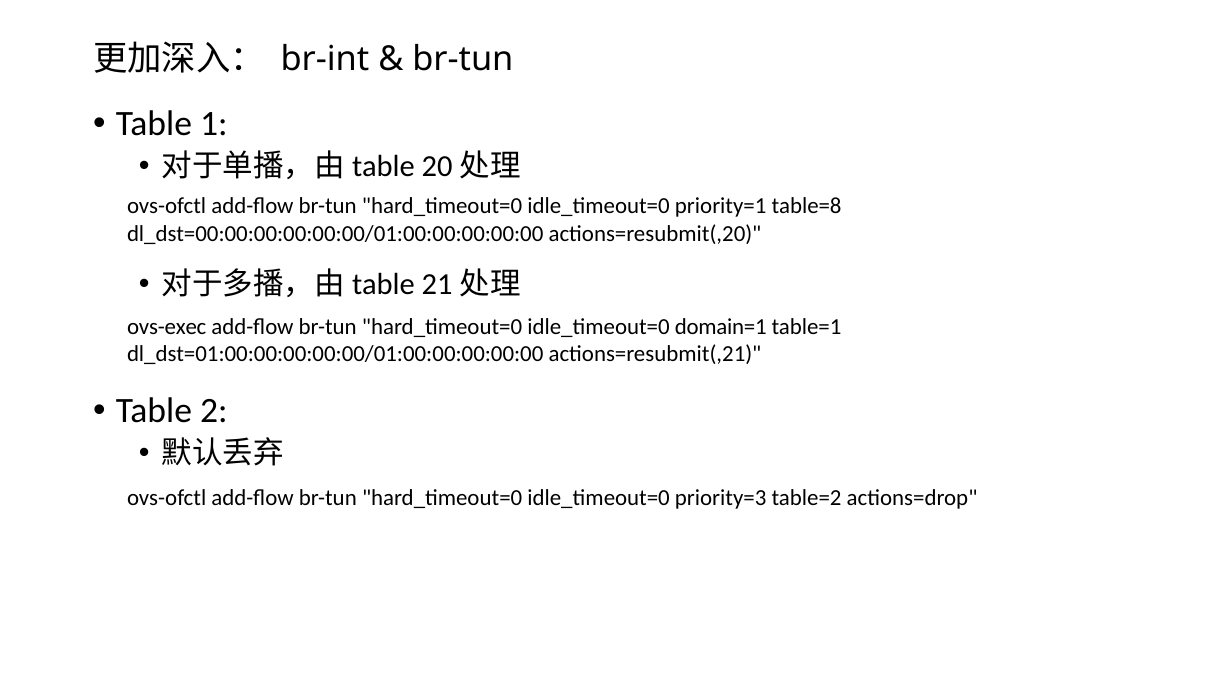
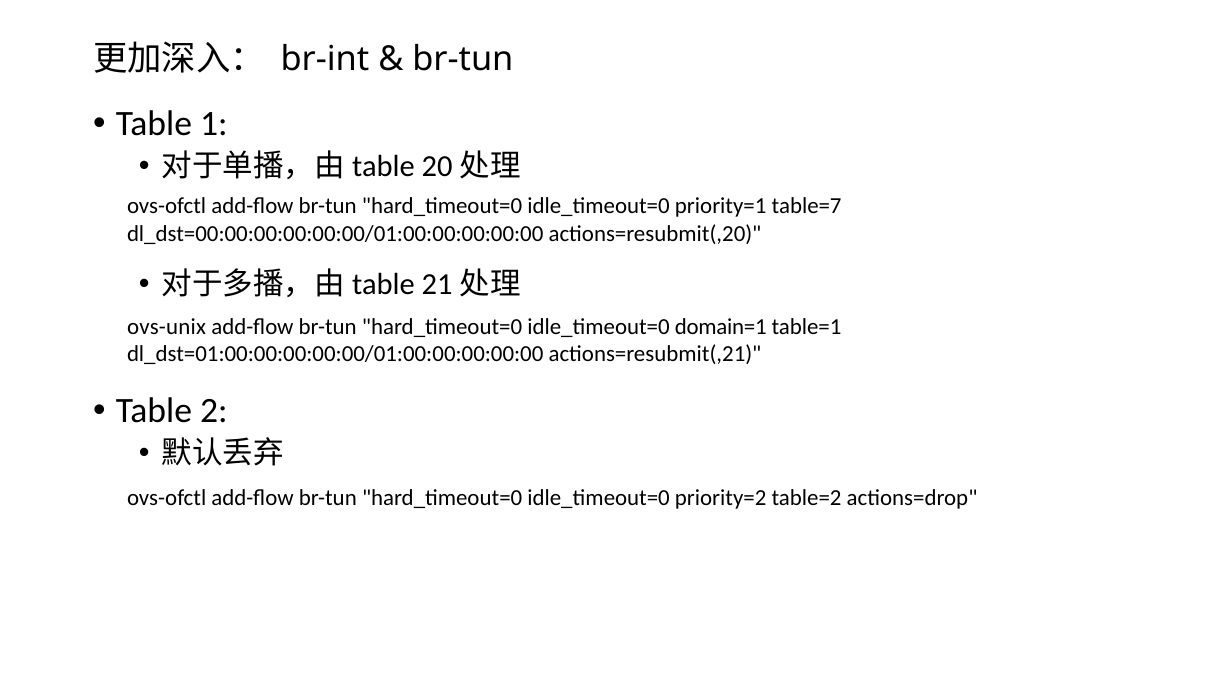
table=8: table=8 -> table=7 (807, 206)
ovs-exec: ovs-exec -> ovs-unix (167, 327)
priority=3: priority=3 -> priority=2 (721, 498)
